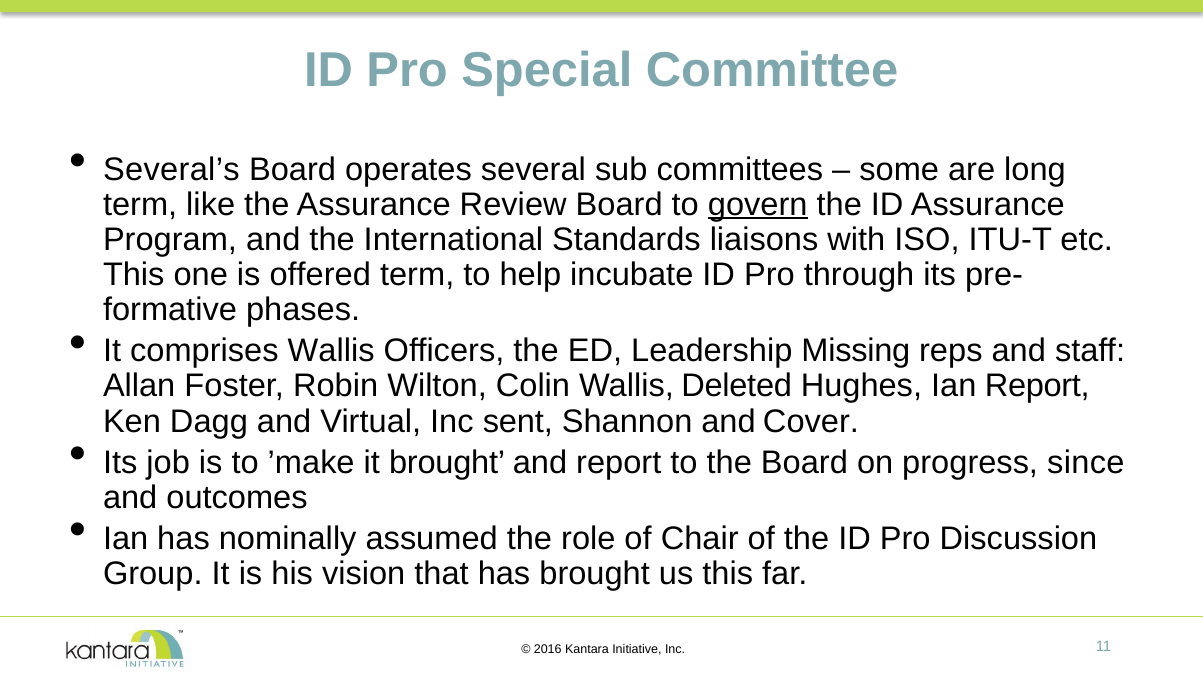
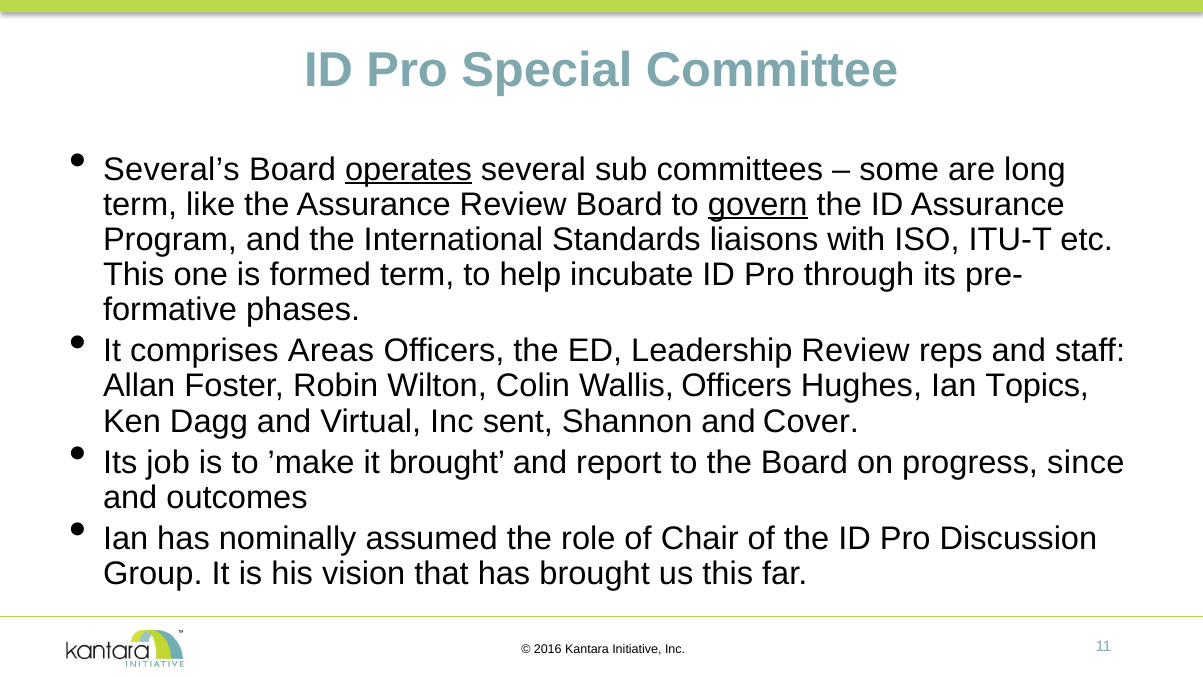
operates underline: none -> present (408, 169)
offered: offered -> formed (320, 275)
comprises Wallis: Wallis -> Areas (331, 351)
Leadership Missing: Missing -> Review (856, 351)
Wallis Deleted: Deleted -> Officers (737, 386)
Ian Report: Report -> Topics (1037, 386)
